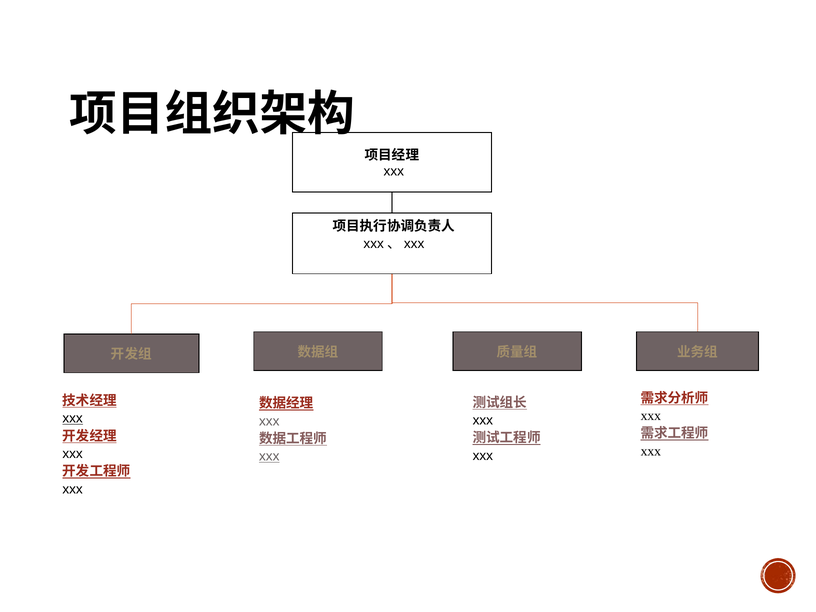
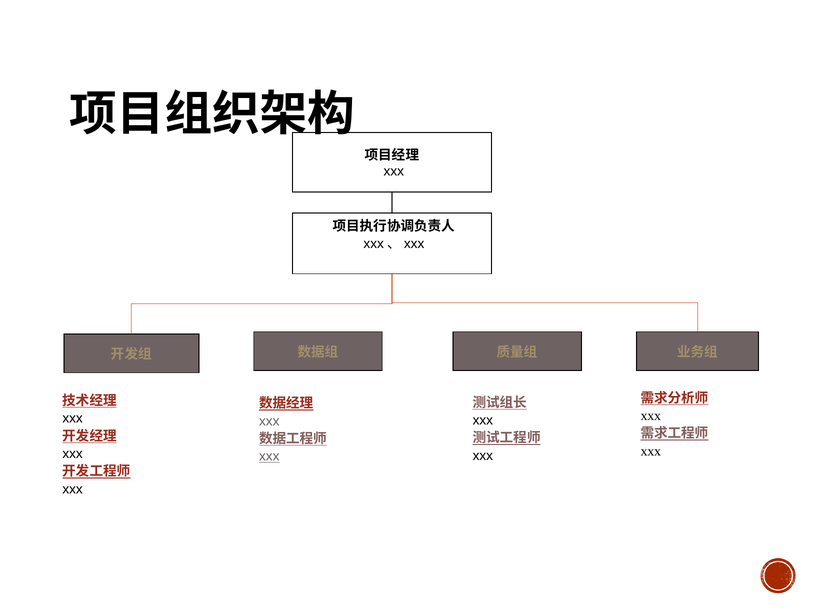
xxx underline: present -> none (73, 418)
